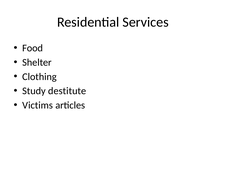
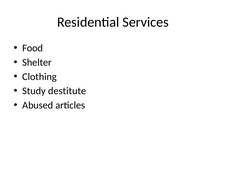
Victims: Victims -> Abused (38, 105)
